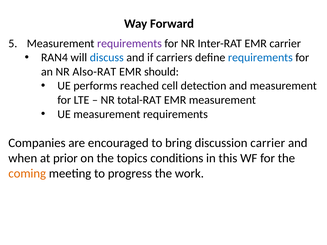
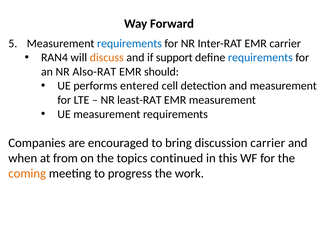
requirements colour: purple -> blue (129, 43)
discuss colour: blue -> orange (107, 58)
carriers: carriers -> support (174, 58)
reached: reached -> entered (139, 86)
total-RAT: total-RAT -> least-RAT (139, 100)
prior: prior -> from (65, 158)
conditions: conditions -> continued (177, 158)
